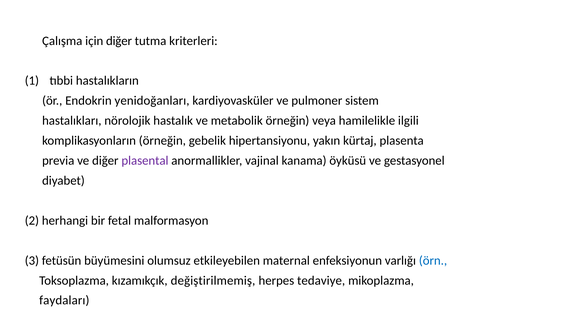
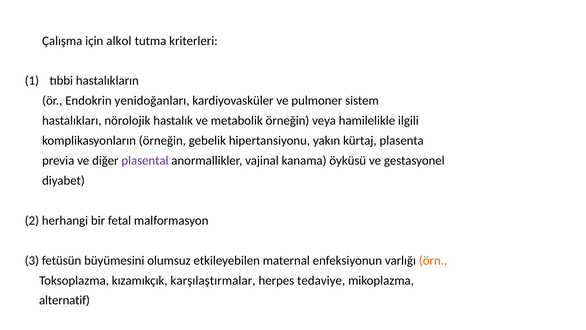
için diğer: diğer -> alkol (119, 41)
örn colour: blue -> orange (433, 260)
değiştirilmemiş: değiştirilmemiş -> karşılaştırmalar (213, 280)
faydaları: faydaları -> alternatif (64, 300)
